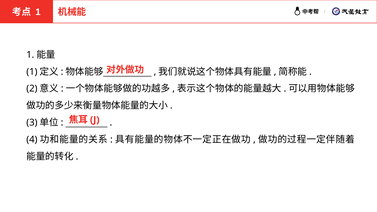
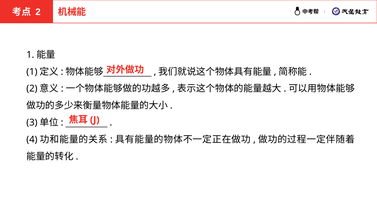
1: 1 -> 2 (38, 12)
